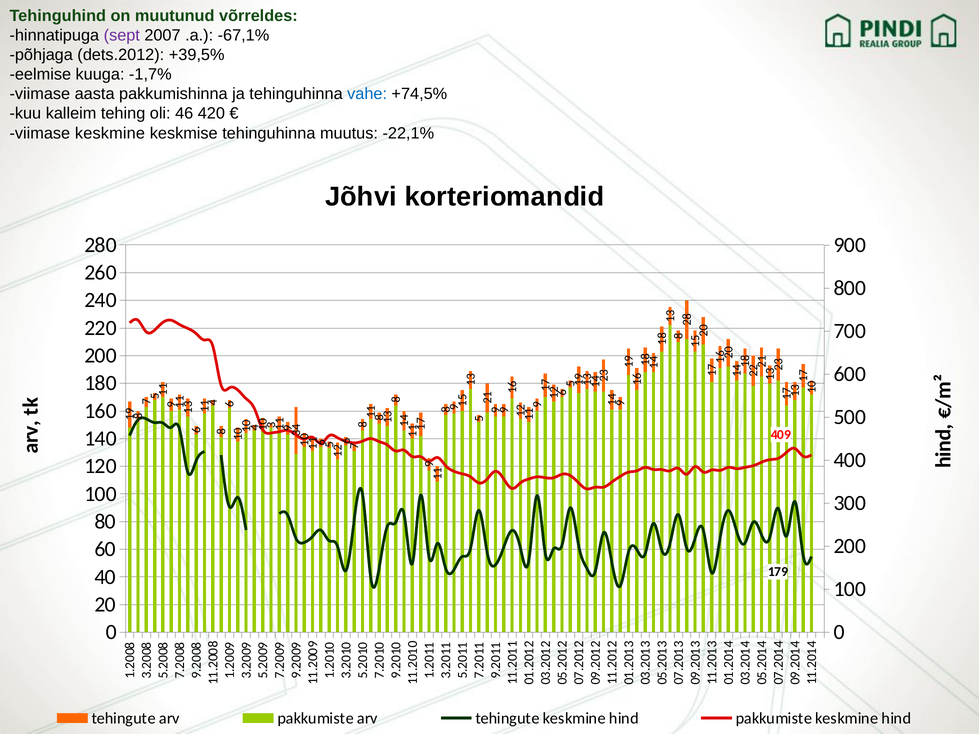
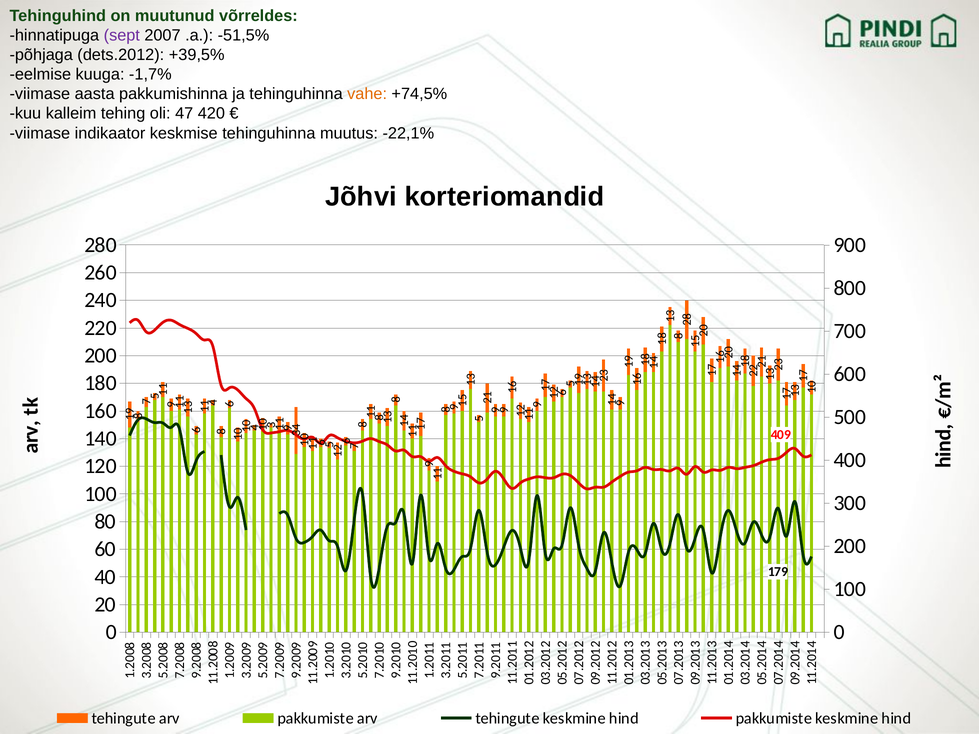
-67,1%: -67,1% -> -51,5% (243, 35)
vahe colour: blue -> orange (367, 94)
46: 46 -> 47 (184, 114)
viimase keskmine: keskmine -> indikaator (110, 133)
